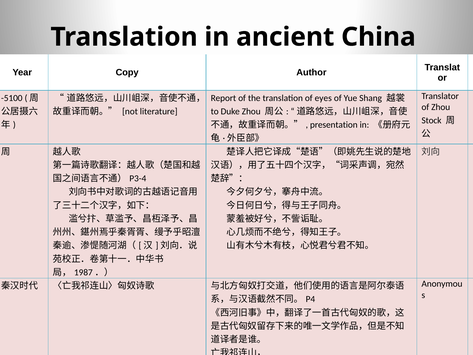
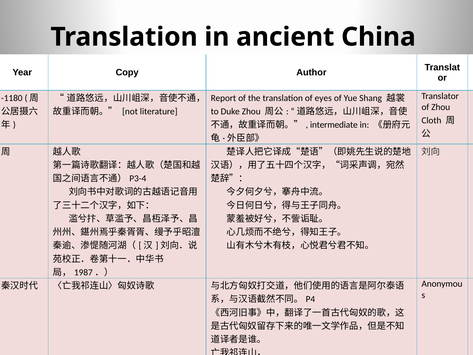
-5100: -5100 -> -1180 (12, 98)
Stock: Stock -> Cloth (431, 120)
presentation: presentation -> intermediate (334, 125)
